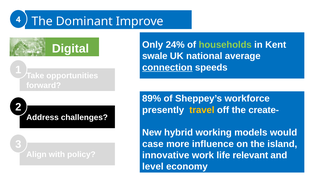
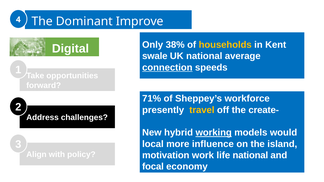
24%: 24% -> 38% (175, 45)
households colour: light green -> yellow (225, 45)
89%: 89% -> 71% (152, 99)
working underline: none -> present (214, 133)
case: case -> local (153, 144)
innovative: innovative -> motivation (166, 155)
life relevant: relevant -> national (250, 155)
level: level -> focal (153, 167)
